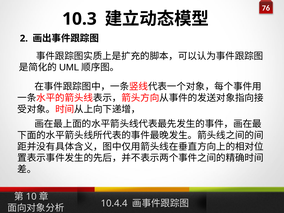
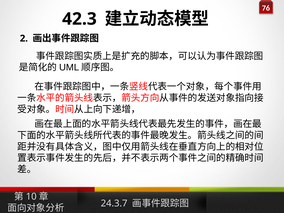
10.3: 10.3 -> 42.3 (79, 19)
10.4.4: 10.4.4 -> 24.3.7 (114, 203)
